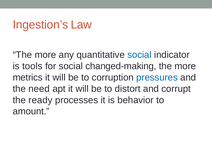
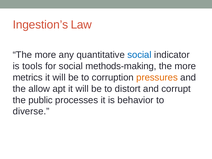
changed-making: changed-making -> methods-making (121, 66)
pressures colour: blue -> orange (157, 77)
need: need -> allow (39, 89)
ready: ready -> public (41, 100)
amount: amount -> diverse (31, 111)
